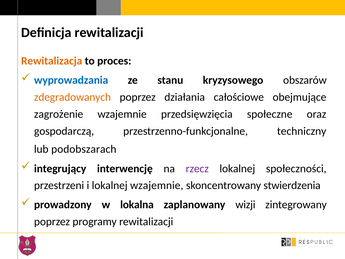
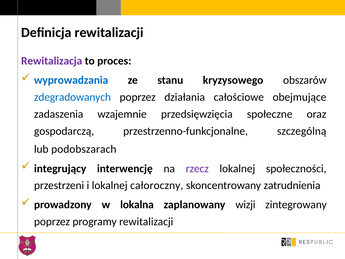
Rewitalizacja colour: orange -> purple (52, 61)
zdegradowanych colour: orange -> blue (73, 97)
zagrożenie: zagrożenie -> zadaszenia (59, 114)
techniczny: techniczny -> szczególną (302, 131)
lokalnej wzajemnie: wzajemnie -> całoroczny (157, 185)
stwierdzenia: stwierdzenia -> zatrudnienia (292, 185)
